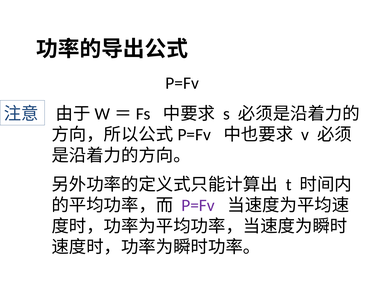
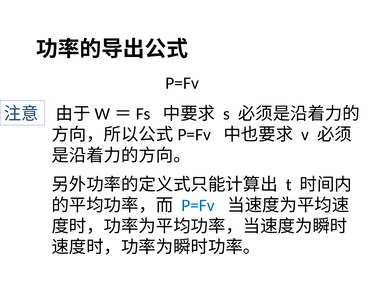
P=Fv colour: purple -> blue (198, 206)
